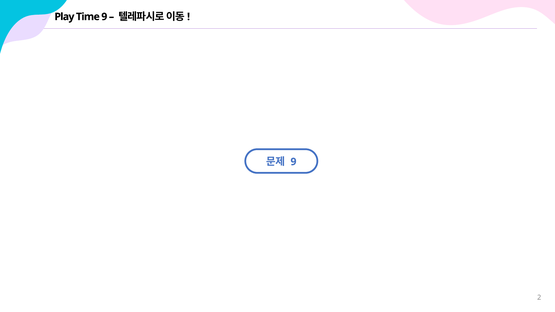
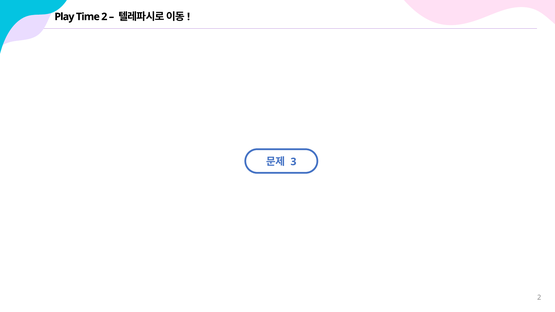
Time 9: 9 -> 2 (104, 17)
9: 9 -> 3 (293, 162)
